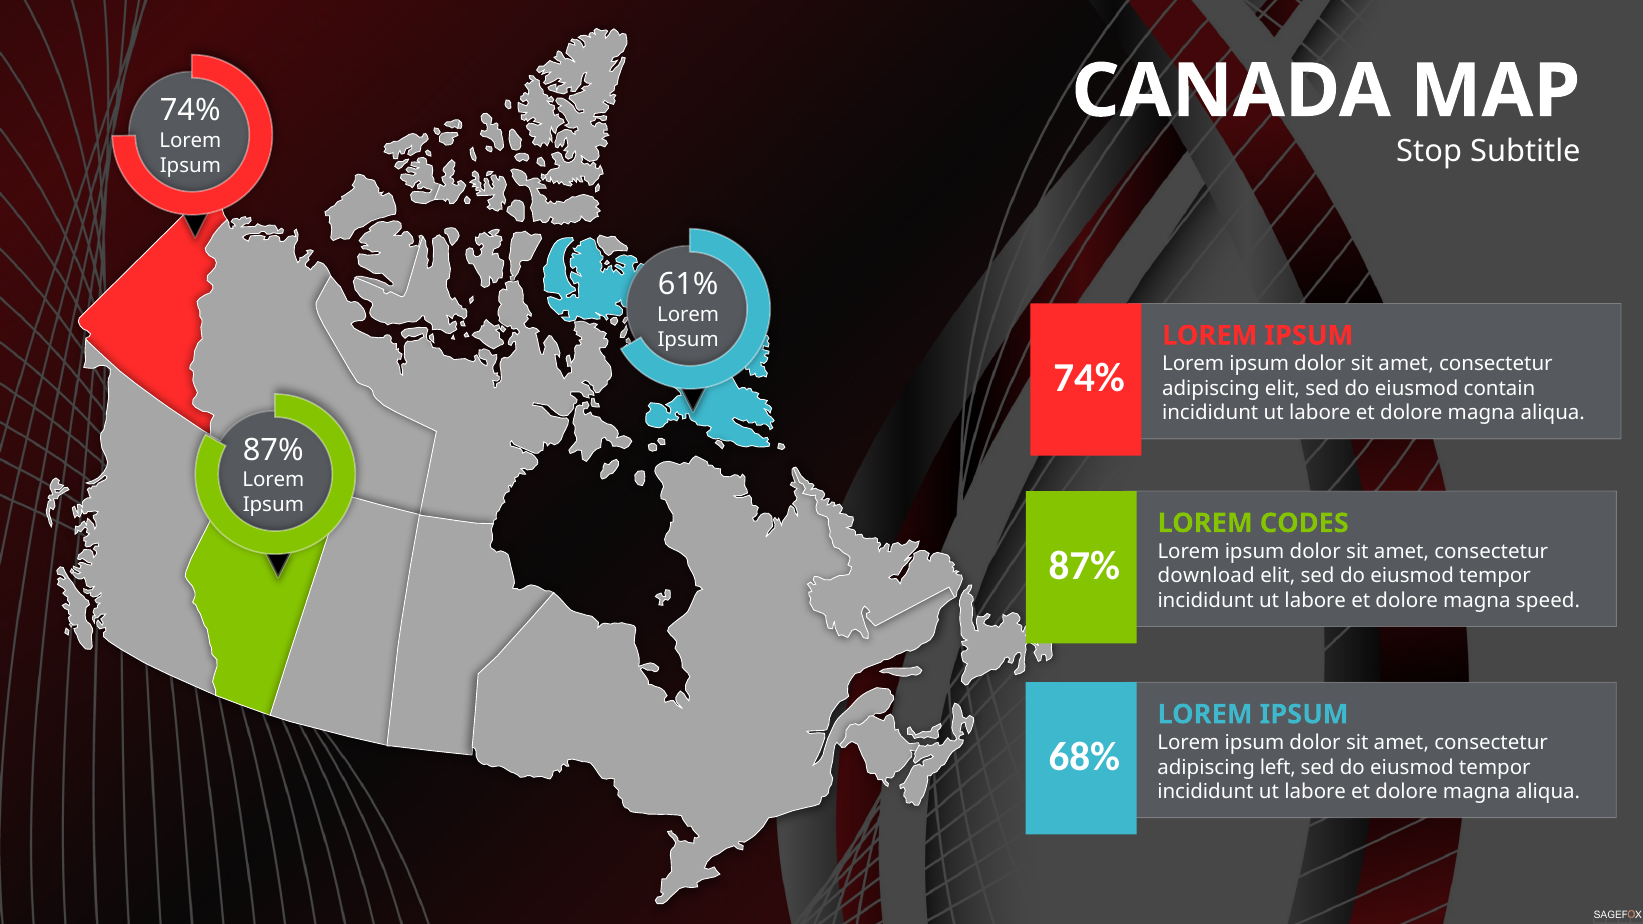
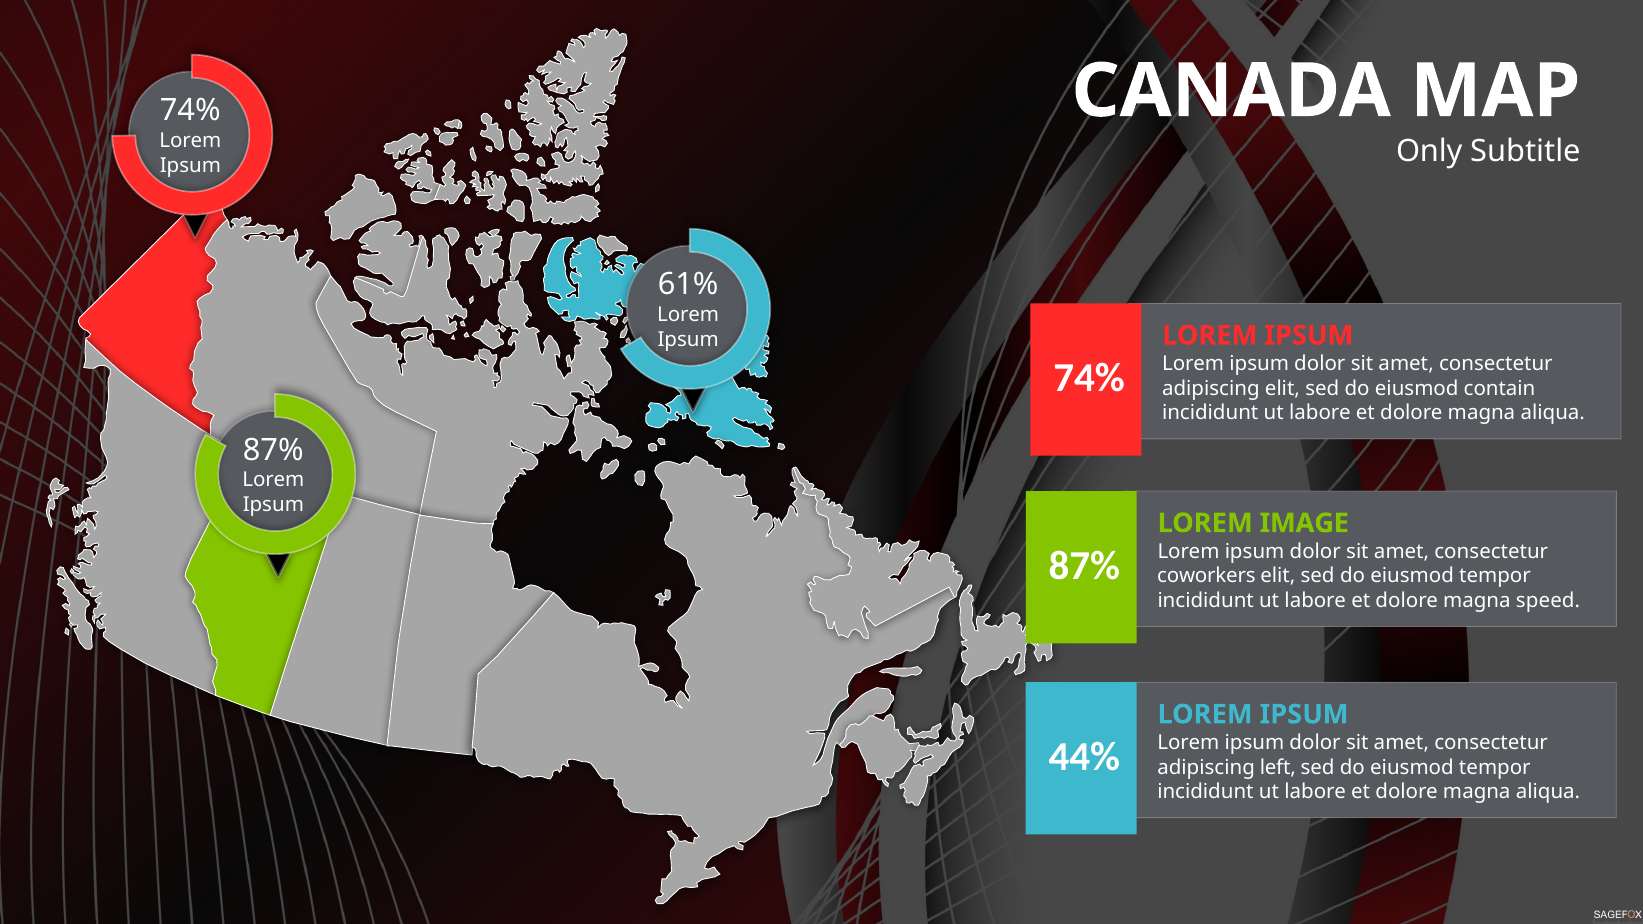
Stop: Stop -> Only (1429, 152)
CODES: CODES -> IMAGE (1304, 523)
download: download -> coworkers (1206, 576)
68%: 68% -> 44% (1084, 757)
